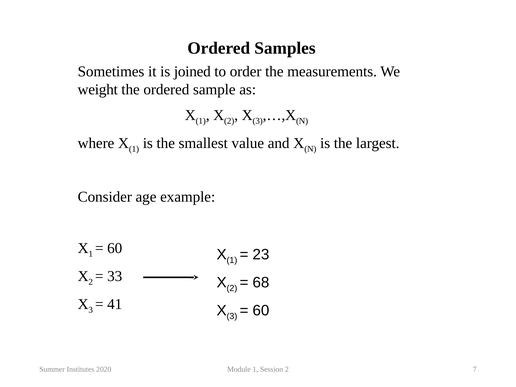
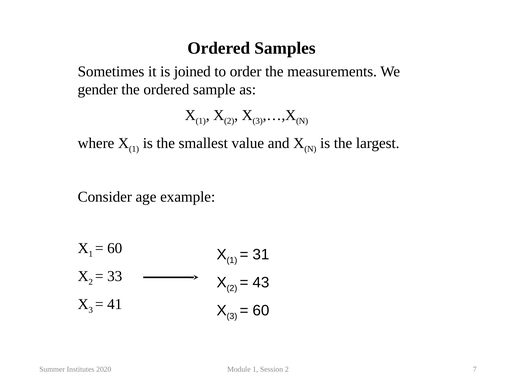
weight: weight -> gender (98, 90)
23: 23 -> 31 (261, 254)
68: 68 -> 43 (261, 282)
